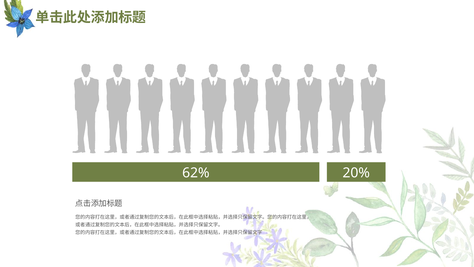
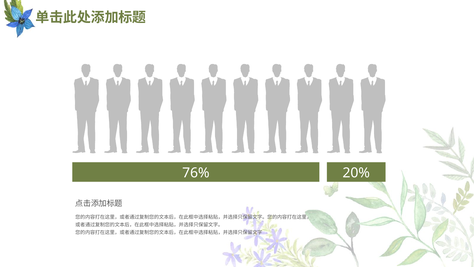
62%: 62% -> 76% (196, 173)
